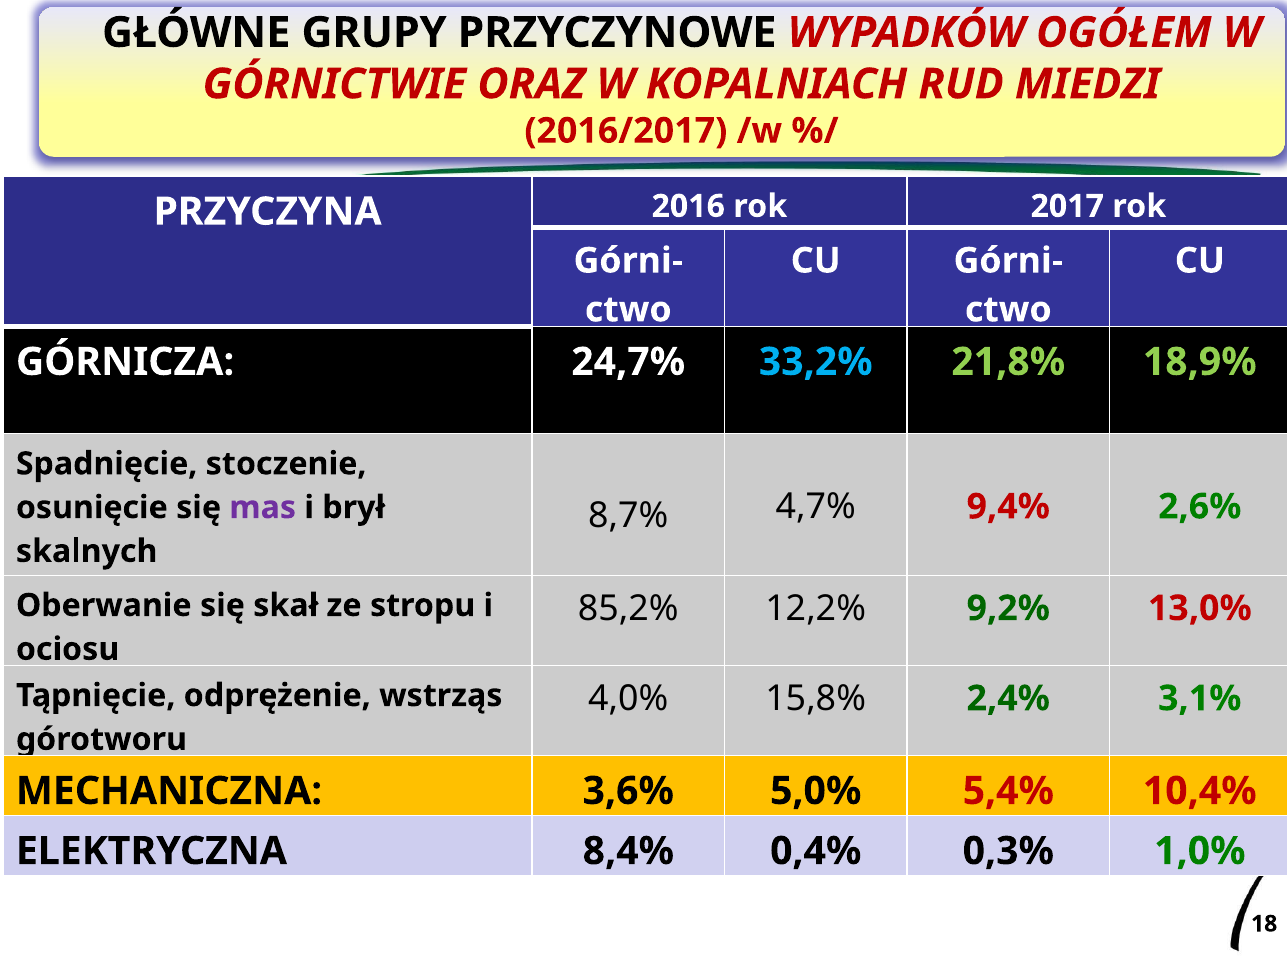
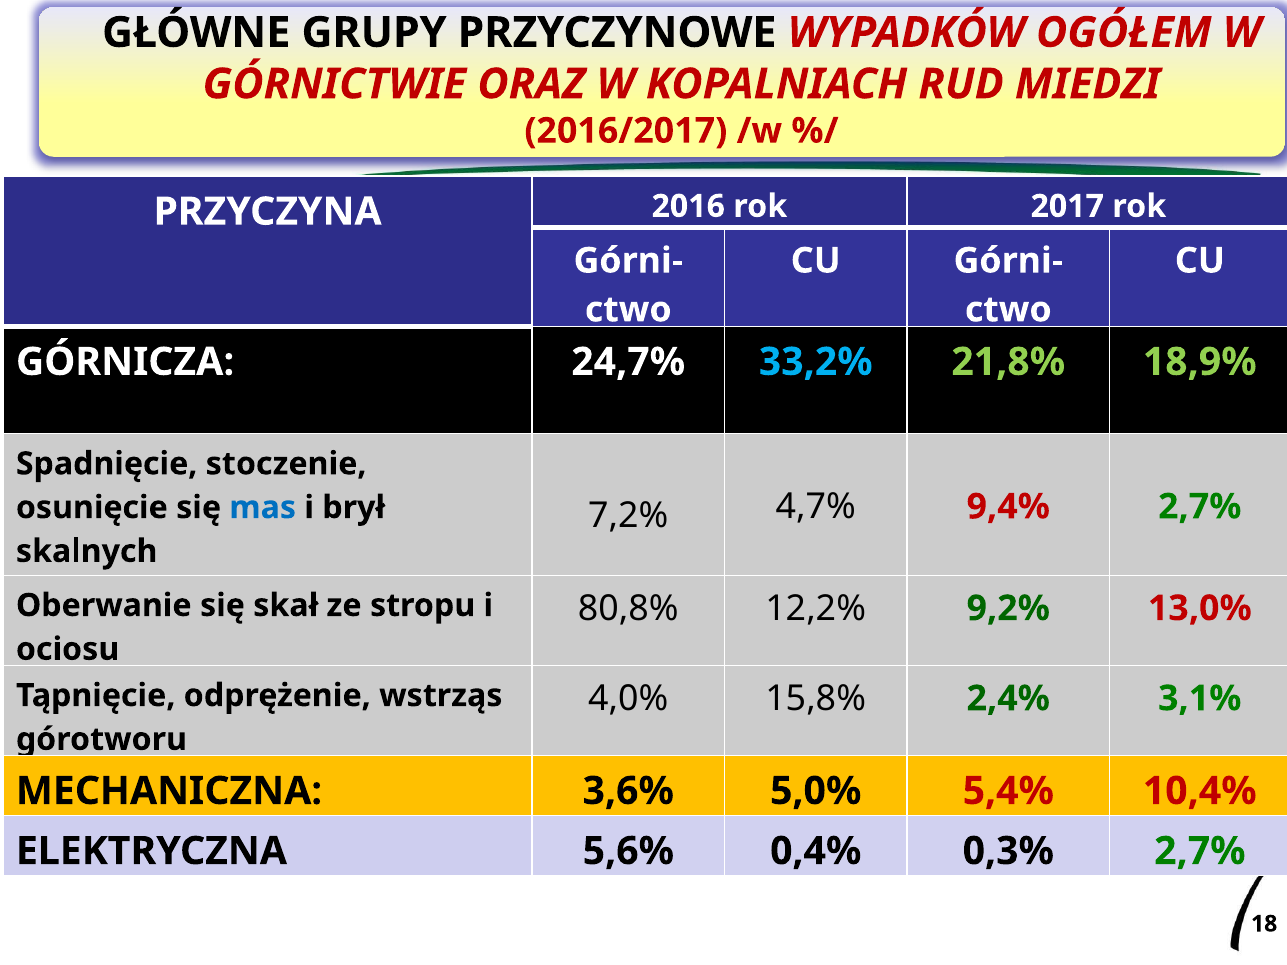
mas colour: purple -> blue (263, 508)
8,7%: 8,7% -> 7,2% (628, 516)
9,4% 2,6%: 2,6% -> 2,7% (1200, 507)
85,2%: 85,2% -> 80,8% (628, 608)
8,4%: 8,4% -> 5,6% (628, 851)
0,3% 1,0%: 1,0% -> 2,7% (1200, 851)
